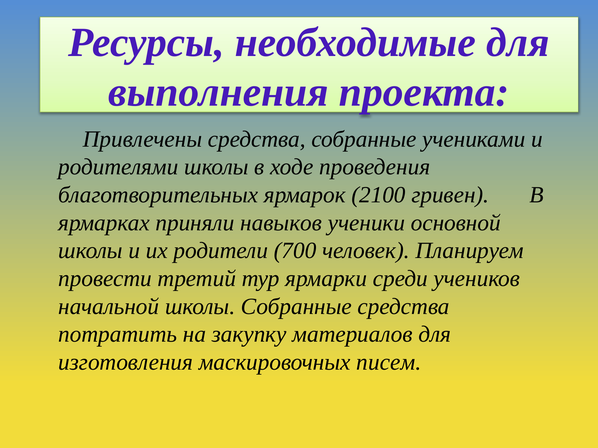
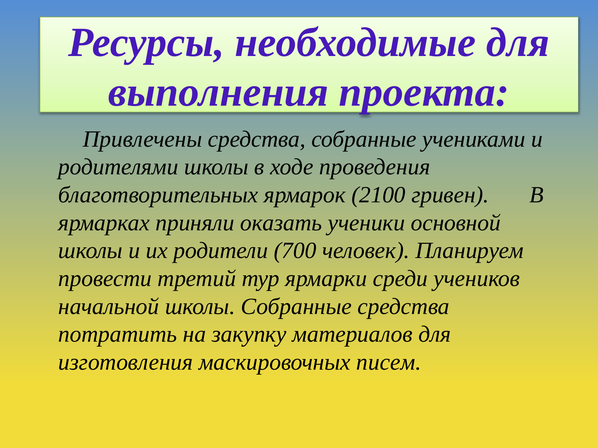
навыков: навыков -> оказать (281, 223)
